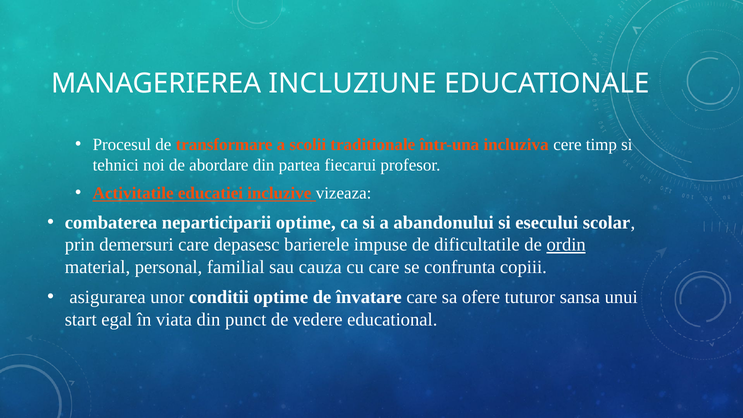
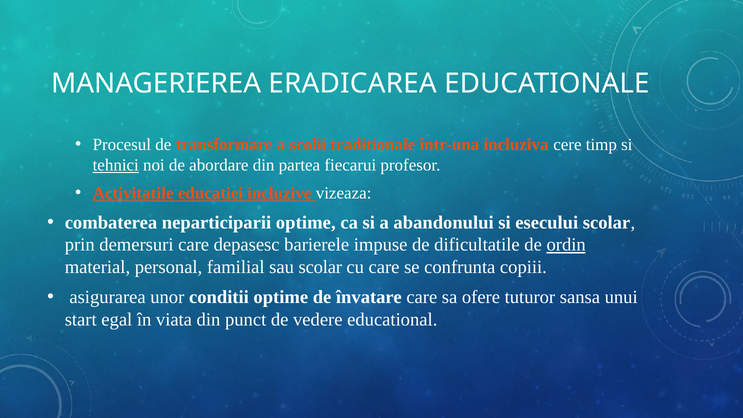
INCLUZIUNE: INCLUZIUNE -> ERADICAREA (353, 83)
tehnici underline: none -> present (116, 165)
sau cauza: cauza -> scolar (320, 267)
